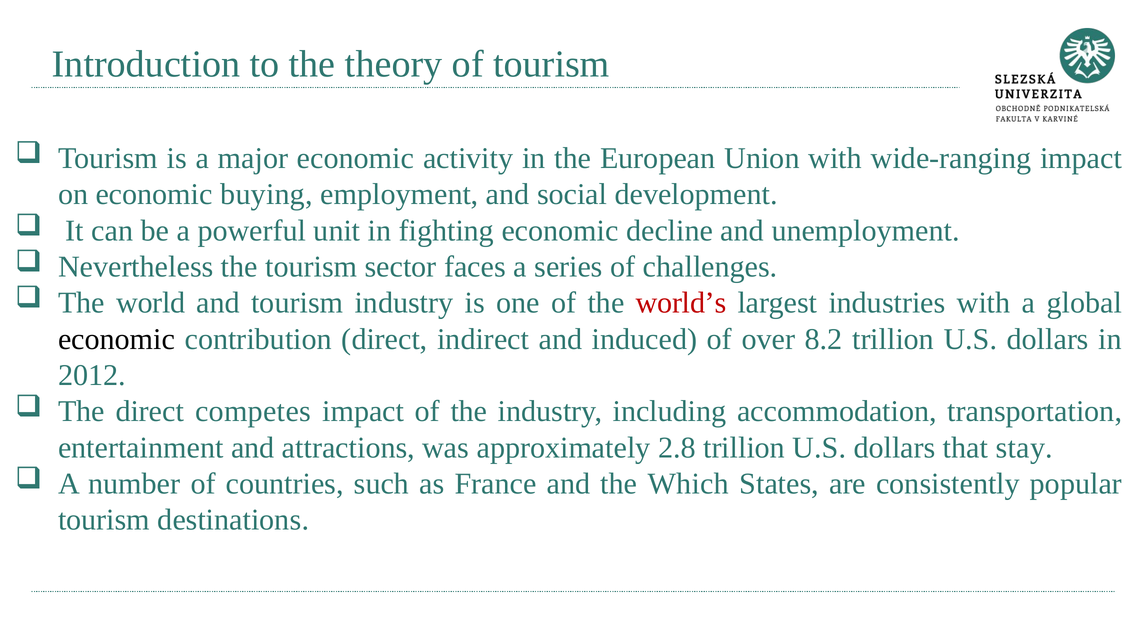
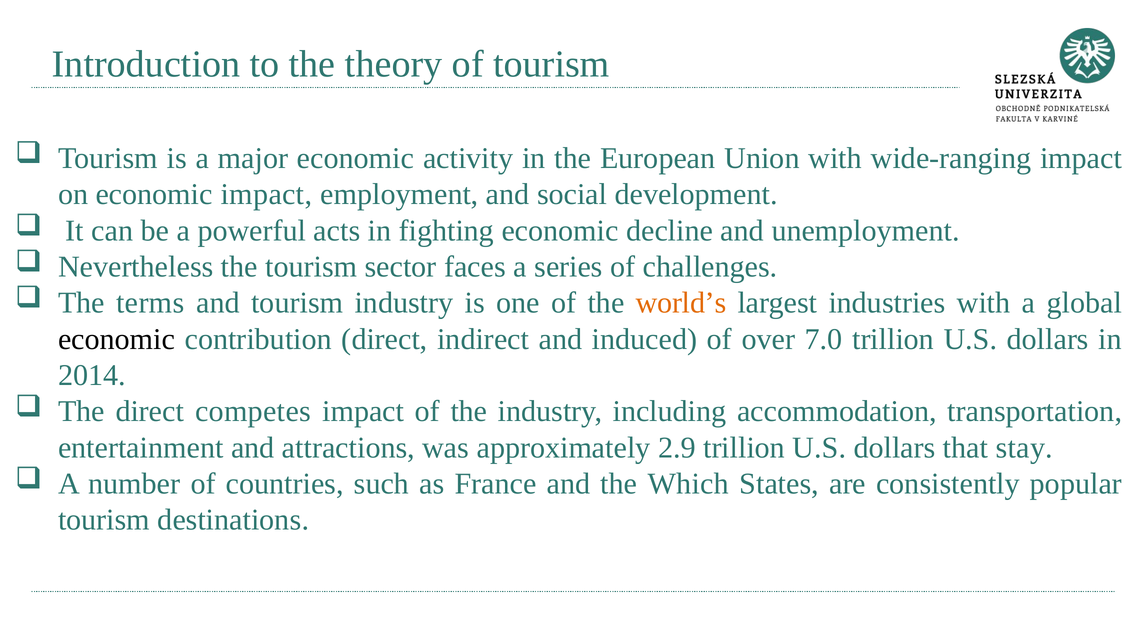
economic buying: buying -> impact (266, 195)
unit: unit -> acts (337, 231)
world: world -> terms (150, 303)
world’s colour: red -> orange (681, 303)
8.2: 8.2 -> 7.0 (824, 339)
2012: 2012 -> 2014 (92, 376)
2.8: 2.8 -> 2.9 (677, 448)
